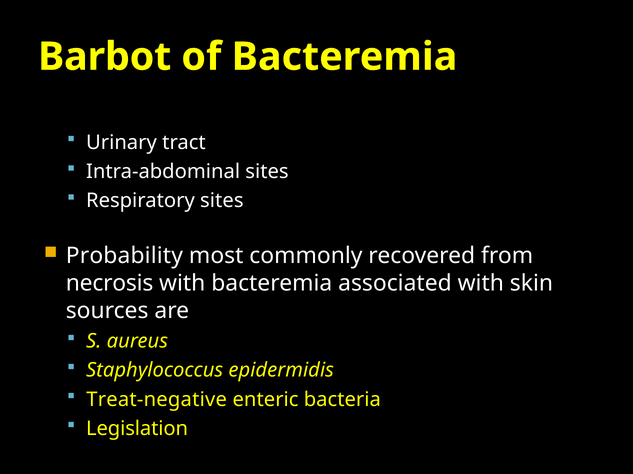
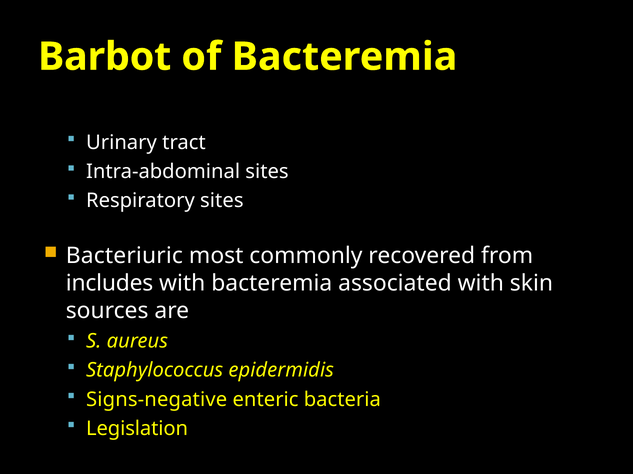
Probability: Probability -> Bacteriuric (124, 256)
necrosis: necrosis -> includes (110, 284)
Treat-negative: Treat-negative -> Signs-negative (157, 400)
